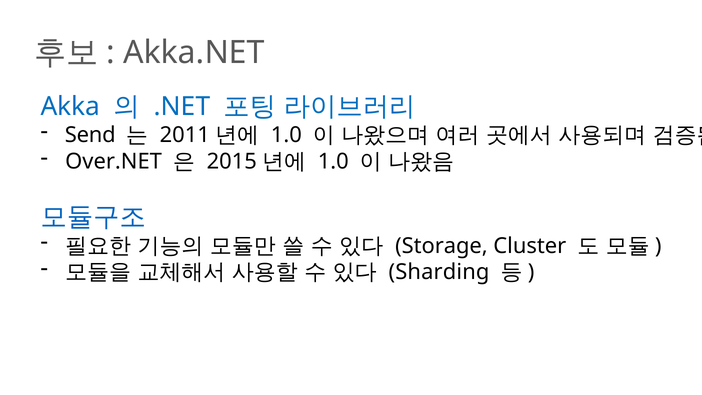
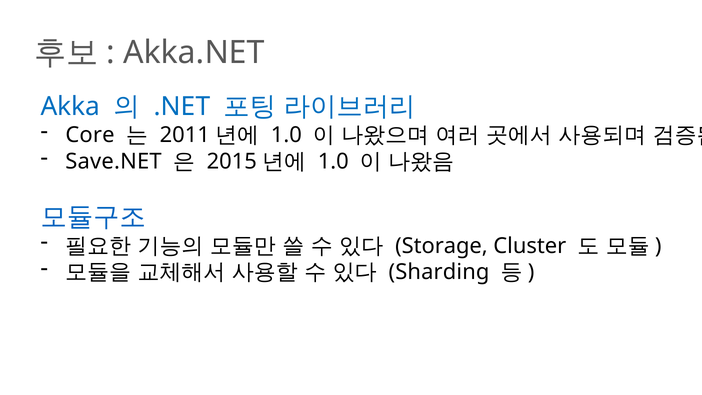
Send: Send -> Core (90, 135)
Over.NET: Over.NET -> Save.NET (113, 161)
